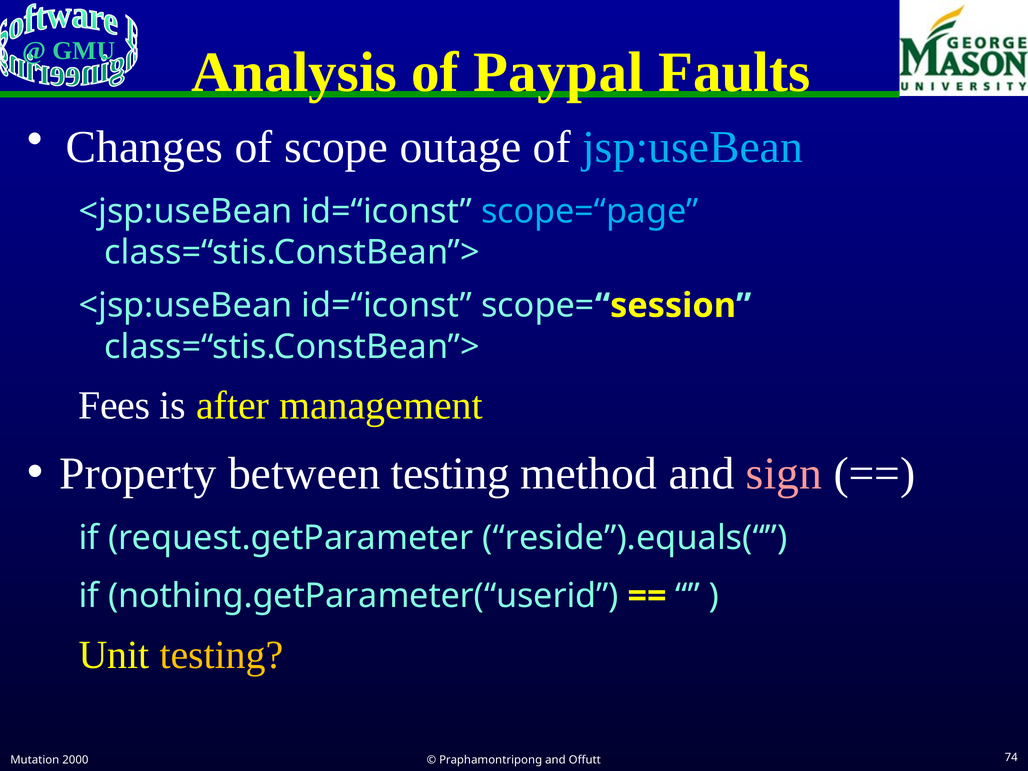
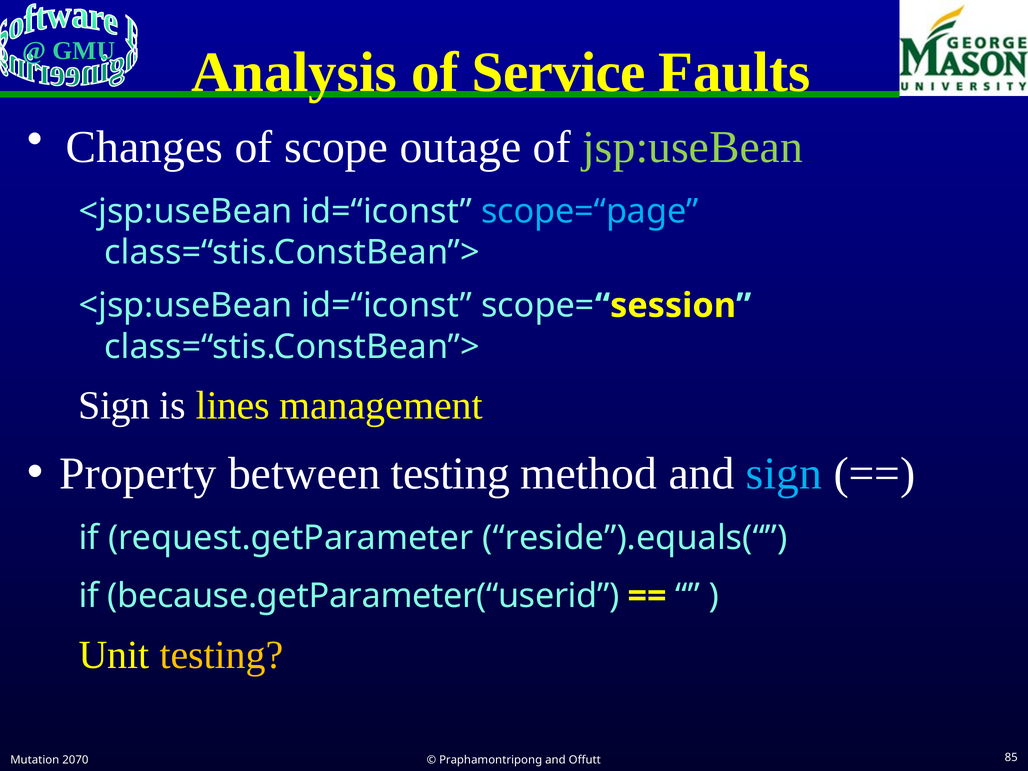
Paypal: Paypal -> Service (559, 73)
jsp:useBean colour: light blue -> light green (693, 147)
Fees: Fees -> Sign (114, 406)
after: after -> lines (233, 406)
sign colour: pink -> light blue (784, 473)
nothing.getParameter(“userid: nothing.getParameter(“userid -> because.getParameter(“userid (363, 596)
2000: 2000 -> 2070 (75, 760)
74: 74 -> 85 (1011, 758)
